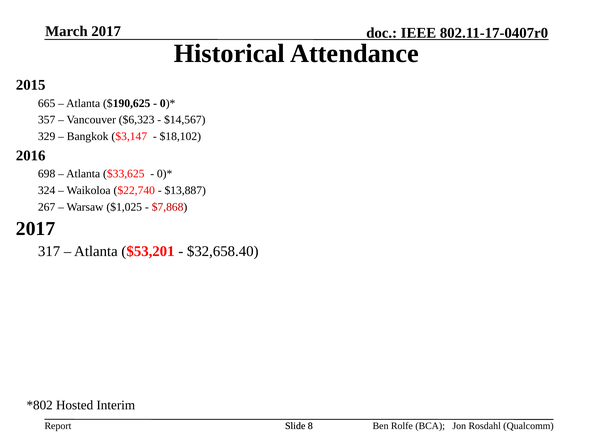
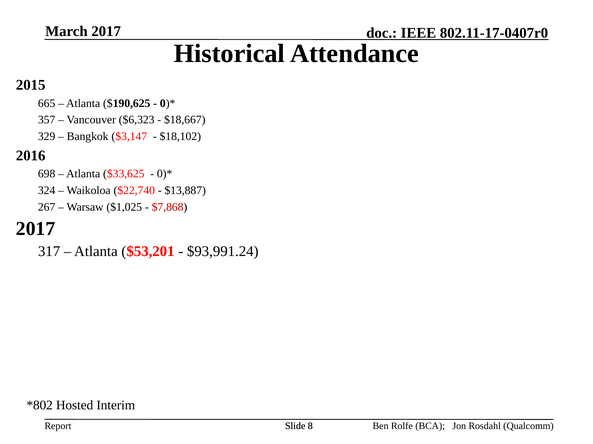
$14,567: $14,567 -> $18,667 (185, 120)
$32,658.40: $32,658.40 -> $93,991.24 (223, 252)
